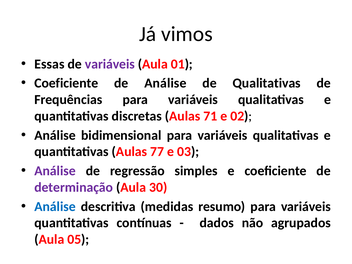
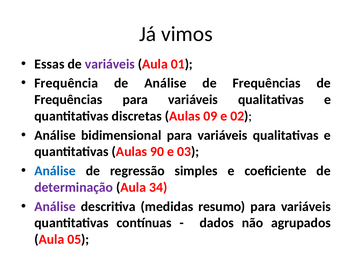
Coeficiente: Coeficiente -> Frequência (66, 83)
Qualitativas: Qualitativas -> Frequências (267, 83)
71: 71 -> 09 (210, 116)
77: 77 -> 90 (157, 152)
Análise colour: purple -> blue (55, 171)
30: 30 -> 34 (158, 187)
Análise colour: blue -> purple (55, 206)
